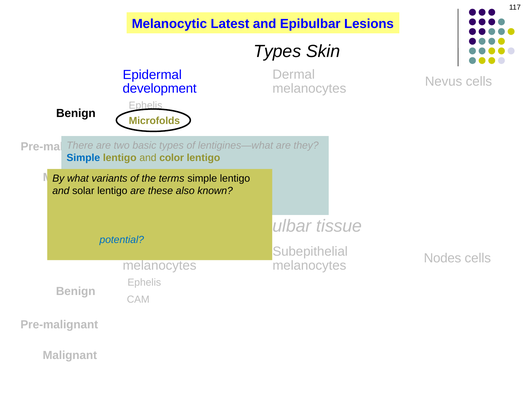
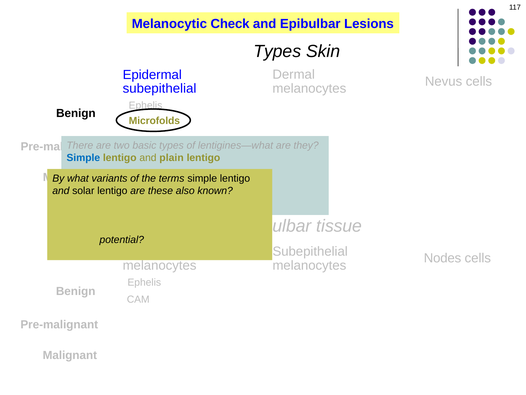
Latest: Latest -> Check (230, 24)
development: development -> subepithelial (160, 88)
color: color -> plain (172, 158)
potential colour: blue -> black (122, 240)
